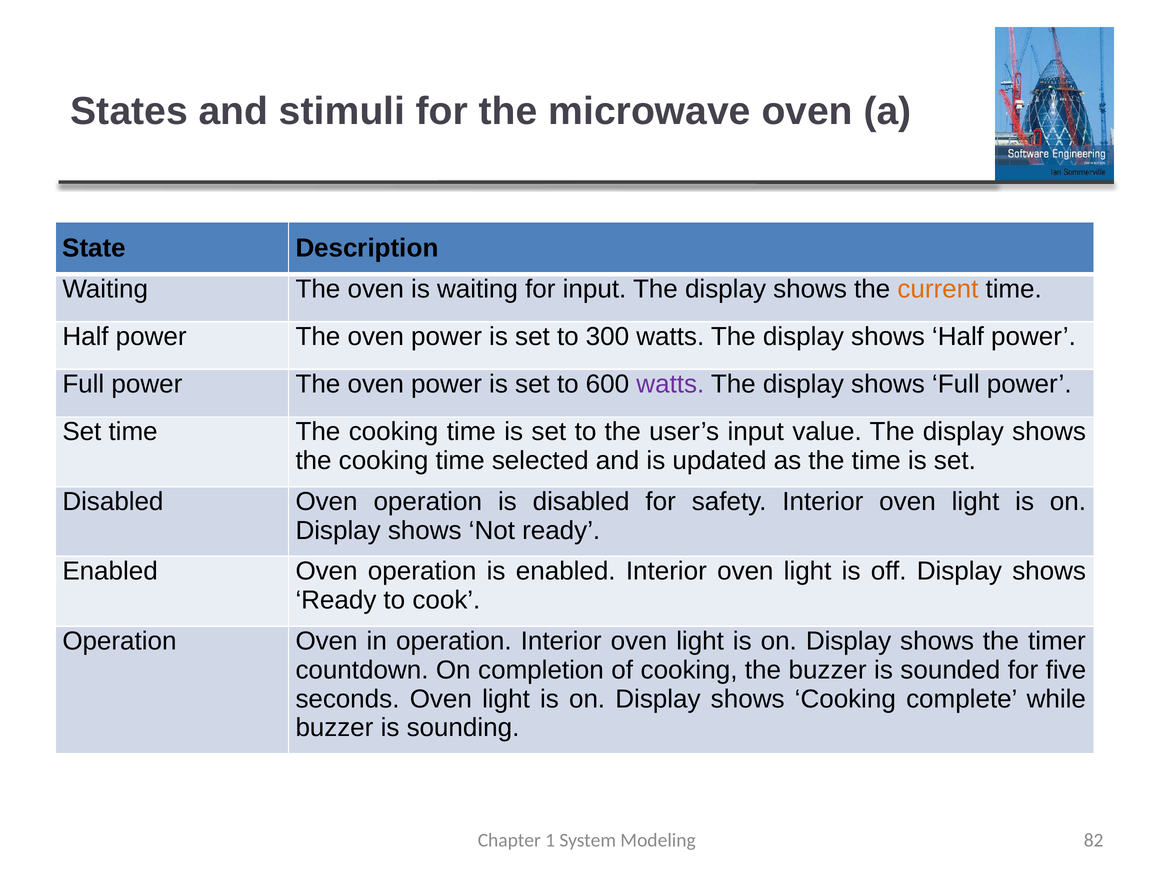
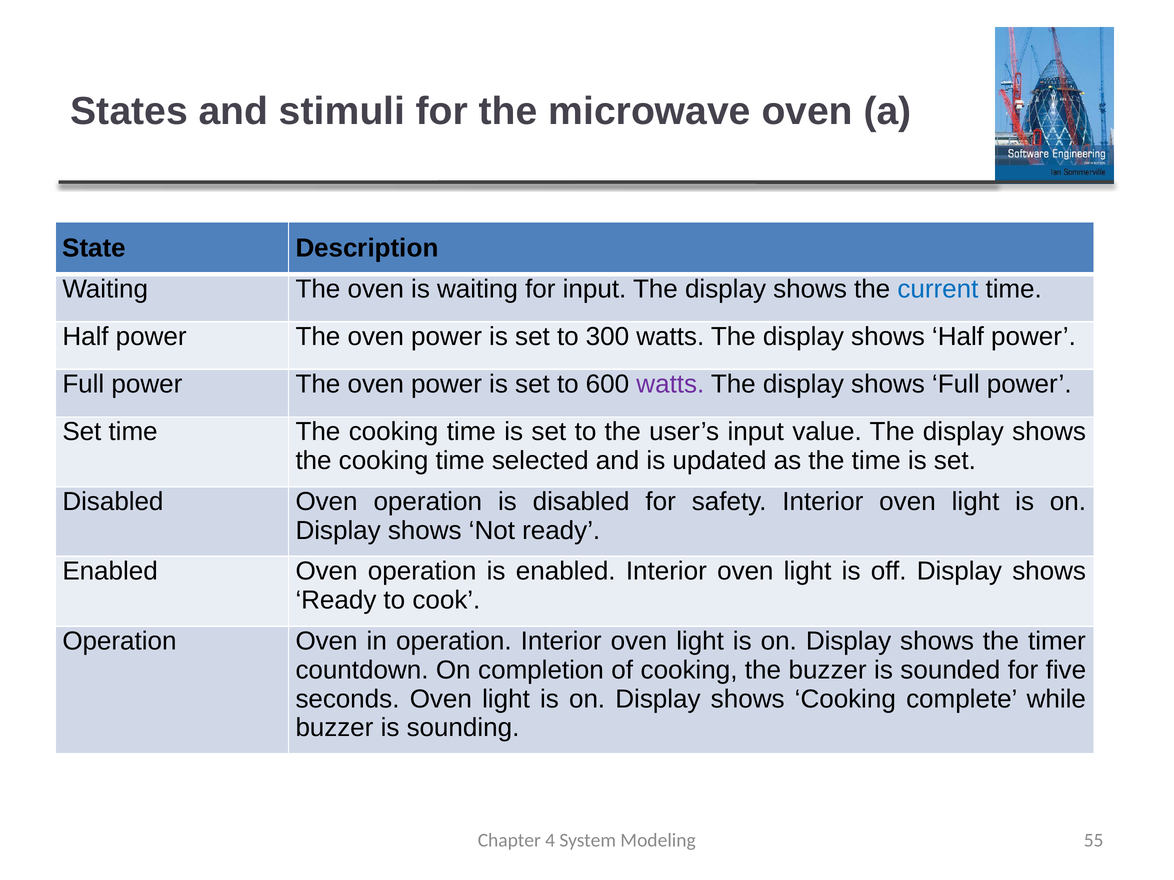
current colour: orange -> blue (938, 289)
1: 1 -> 4 (550, 841)
82: 82 -> 55 (1094, 841)
